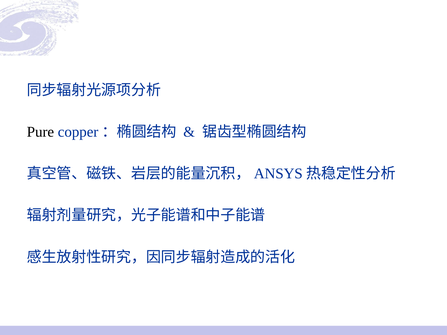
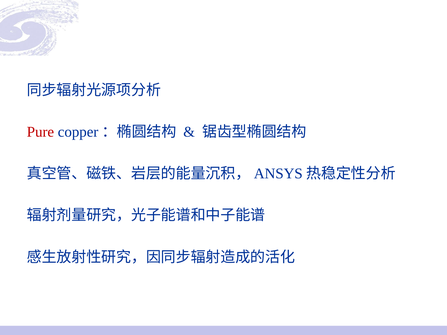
Pure colour: black -> red (40, 132)
